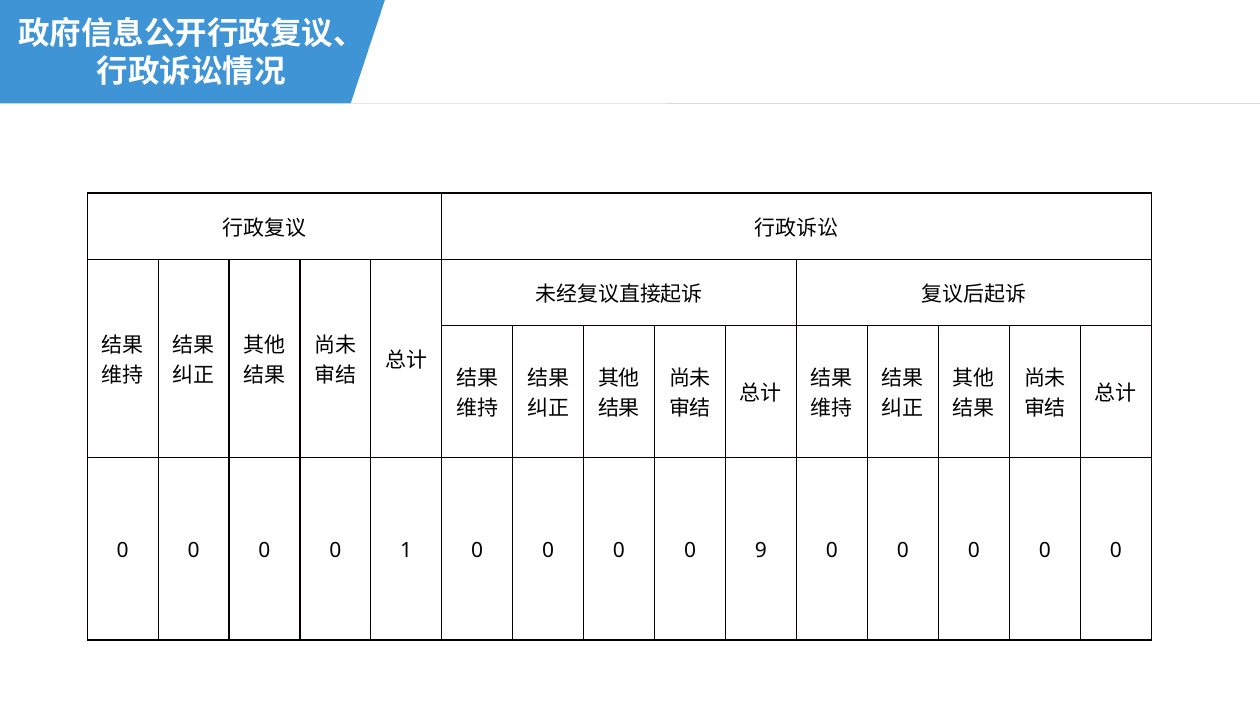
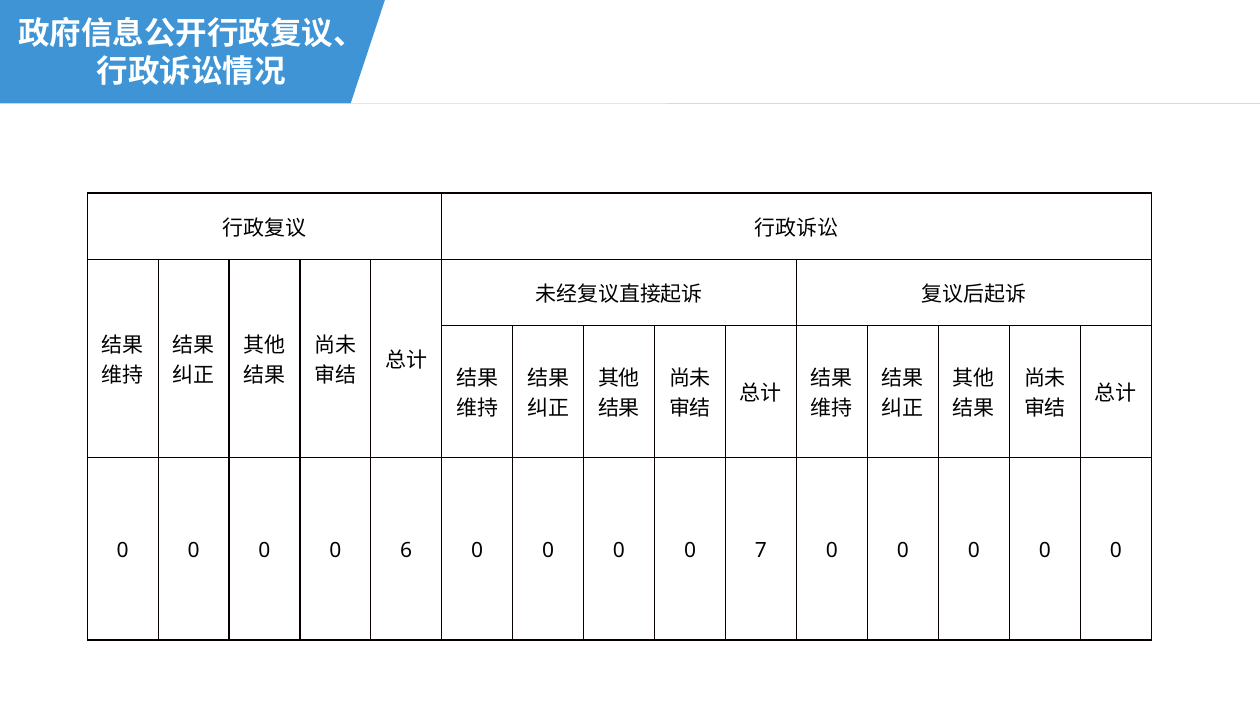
1: 1 -> 6 (406, 550)
9: 9 -> 7 (761, 550)
